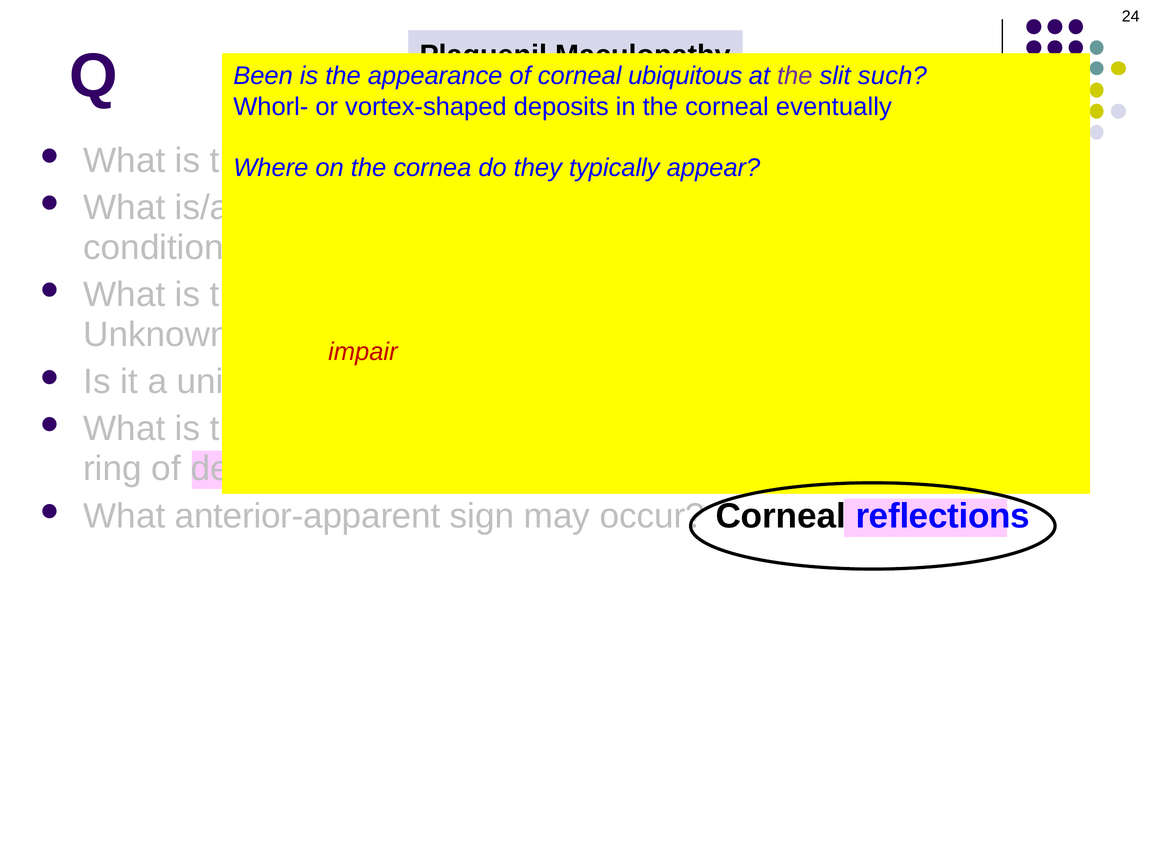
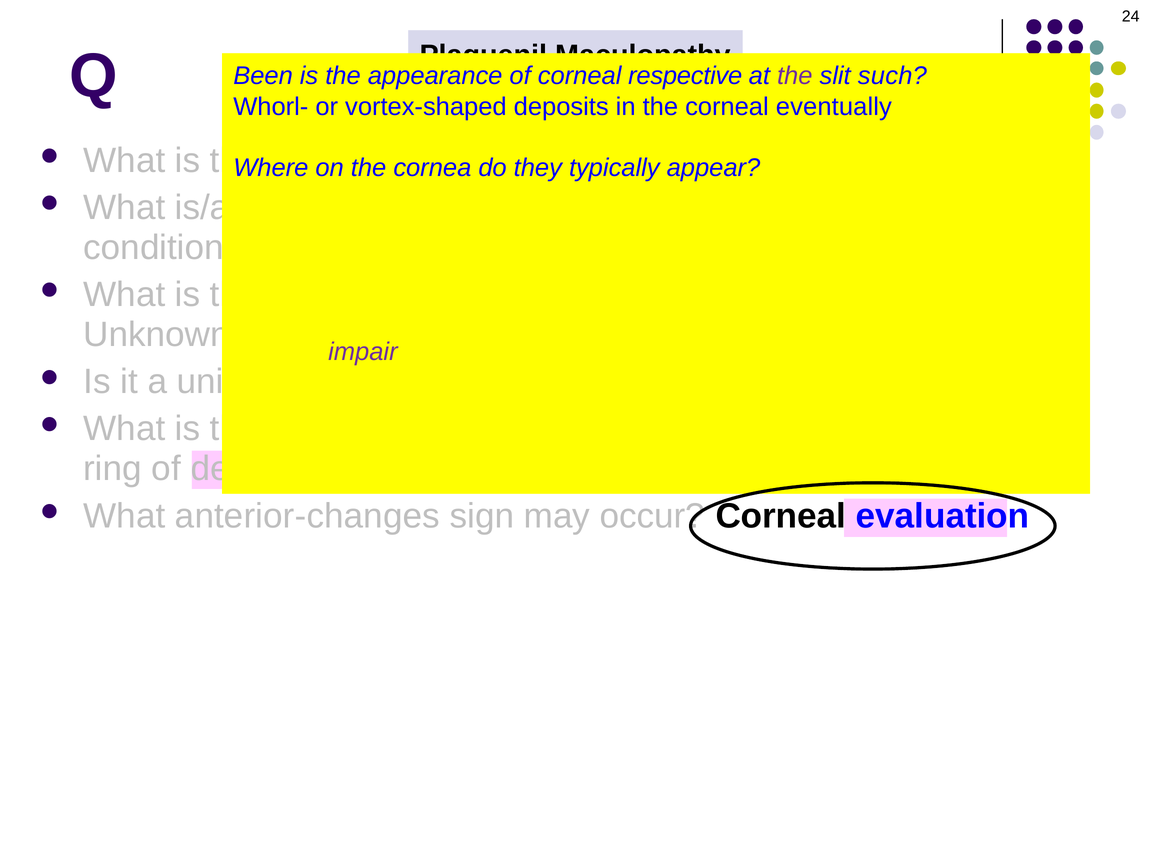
ubiquitous: ubiquitous -> respective (685, 76)
impair colour: red -> purple (363, 352)
anterior-apparent: anterior-apparent -> anterior-changes (307, 516)
reflections: reflections -> evaluation (943, 516)
